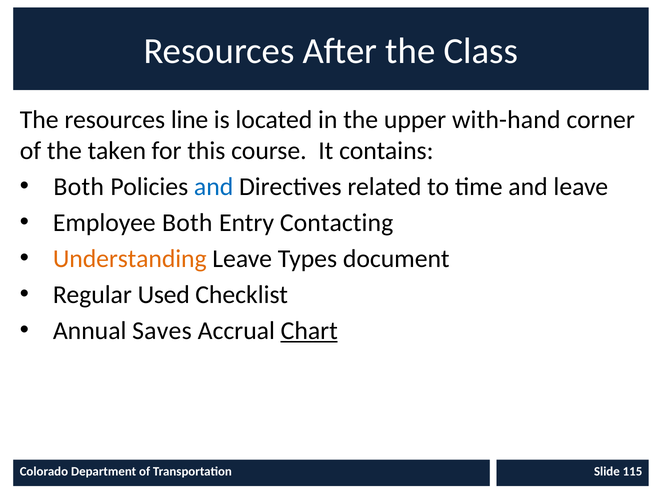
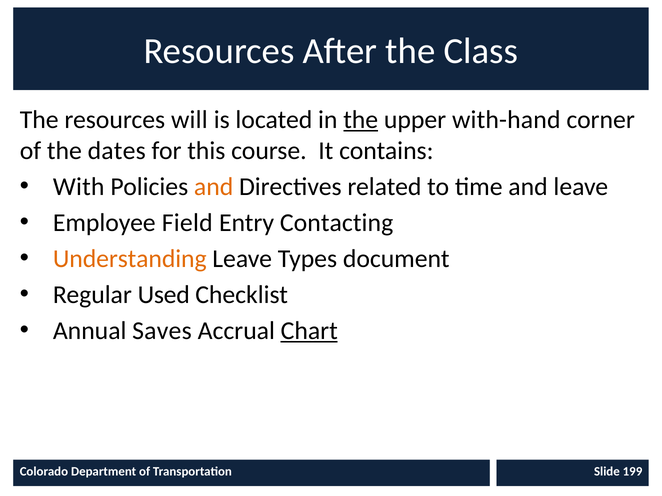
line: line -> will (189, 120)
the underline: none -> present (361, 120)
taken: taken -> dates (117, 151)
Both: Both -> With (79, 187)
and colour: blue -> orange (214, 187)
Employee Both: Both -> Field (187, 223)
115: 115 -> 199 (632, 472)
